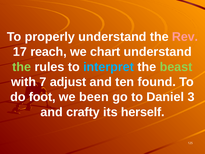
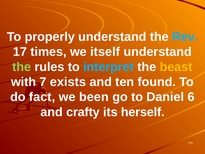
Rev colour: pink -> light blue (185, 37)
reach: reach -> times (48, 52)
chart: chart -> itself (105, 52)
beast colour: light green -> yellow (176, 67)
adjust: adjust -> exists (68, 82)
foot: foot -> fact (42, 97)
3: 3 -> 6 (191, 97)
